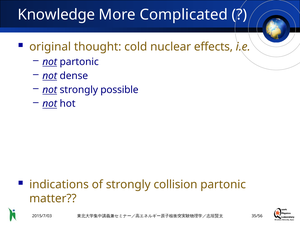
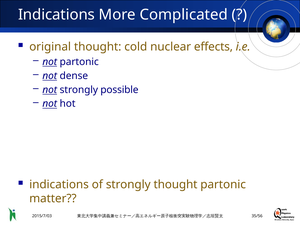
Knowledge: Knowledge -> Indications (56, 15)
strongly collision: collision -> thought (176, 185)
